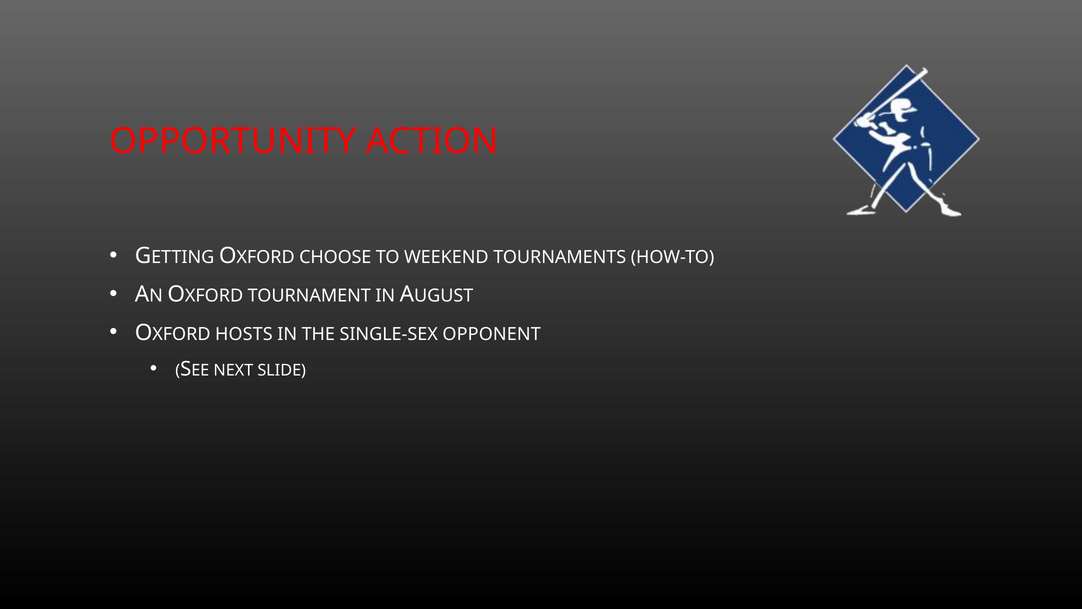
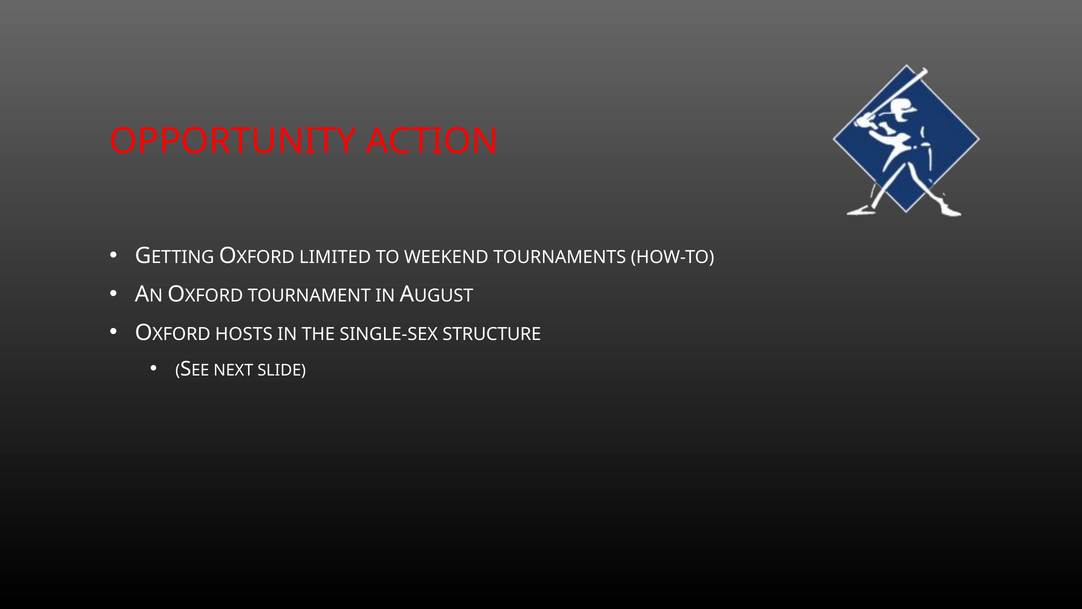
CHOOSE: CHOOSE -> LIMITED (335, 257)
OPPONENT: OPPONENT -> STRUCTURE (492, 334)
